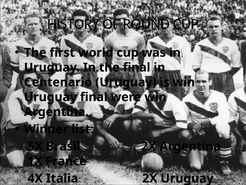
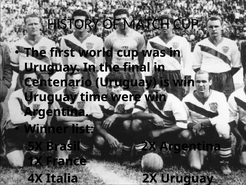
ROUND: ROUND -> MATCH (146, 24)
Uruguay final: final -> time (94, 97)
